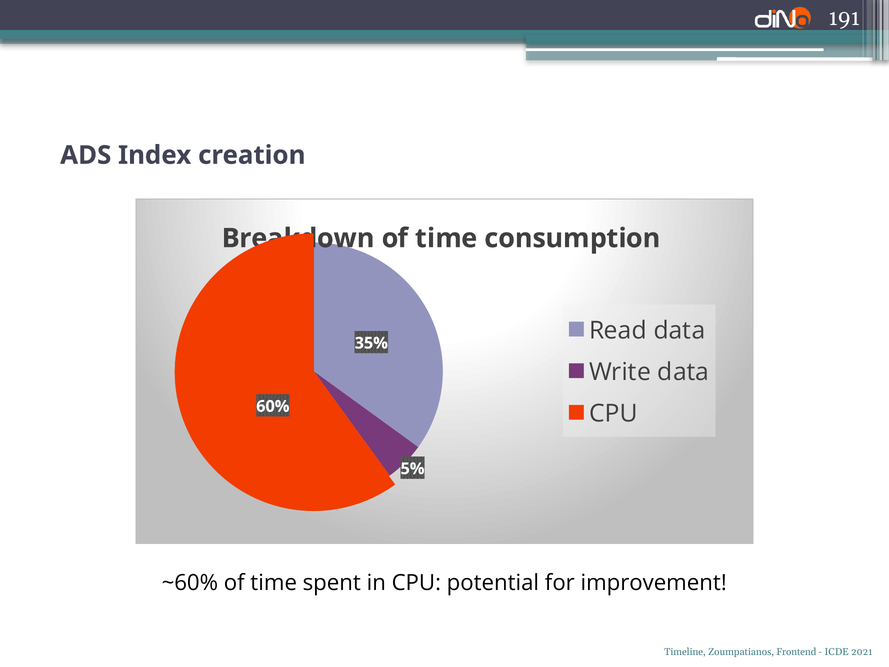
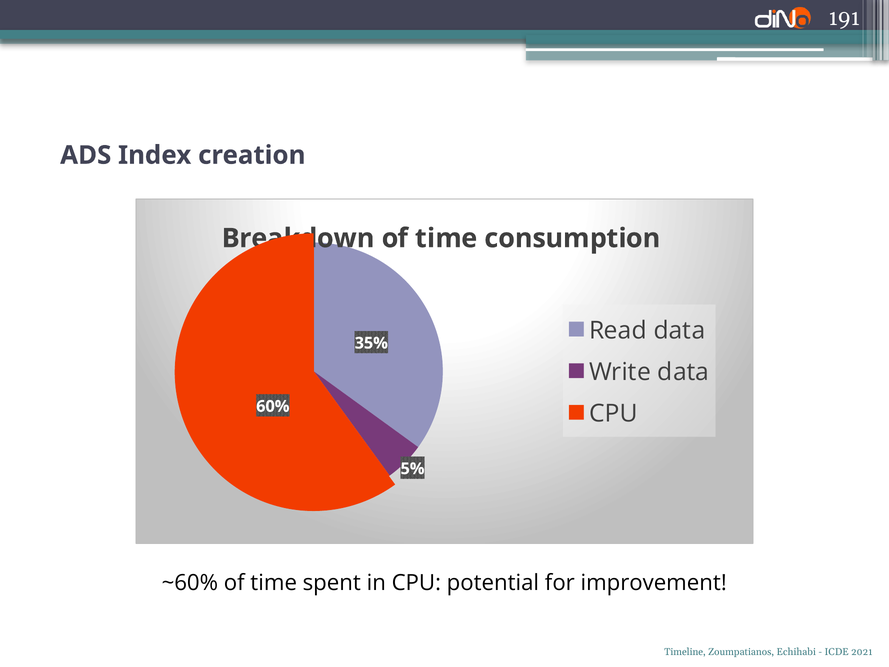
Frontend: Frontend -> Echihabi (796, 652)
